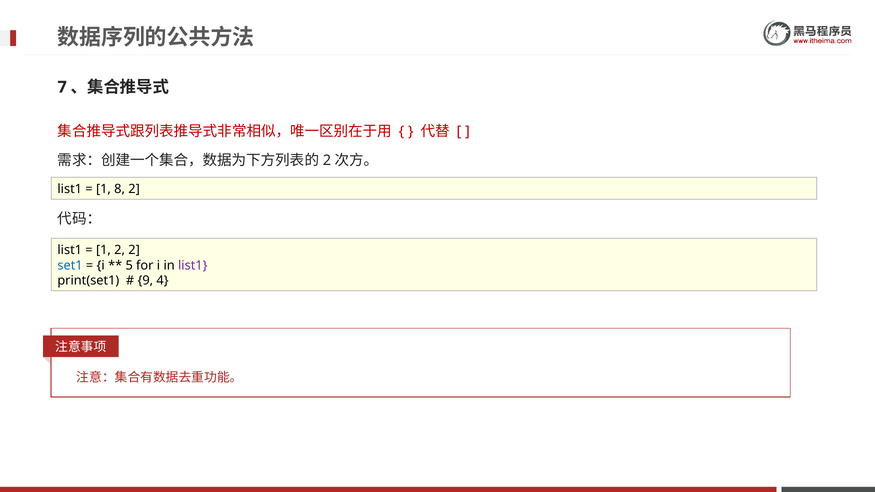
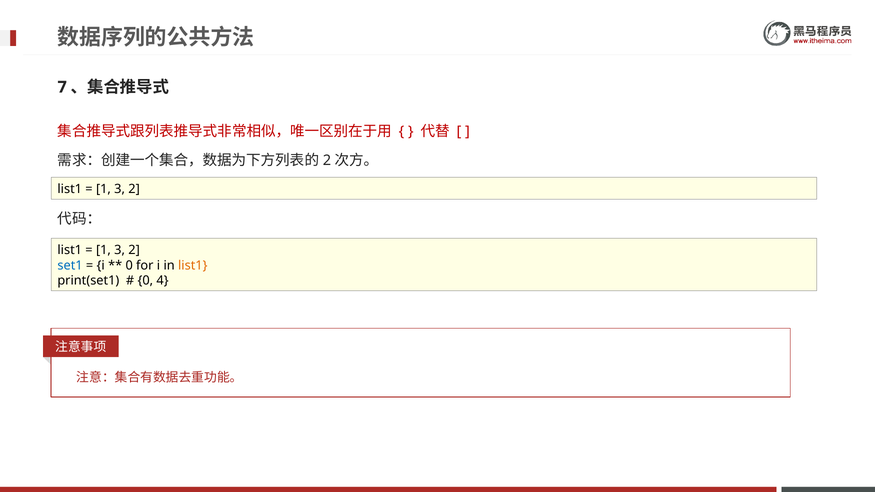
8: 8 -> 3 (120, 189)
2: 2 -> 3 (120, 250)
5: 5 -> 0 (129, 266)
list1 colour: purple -> orange (193, 266)
9: 9 -> 0 (145, 281)
